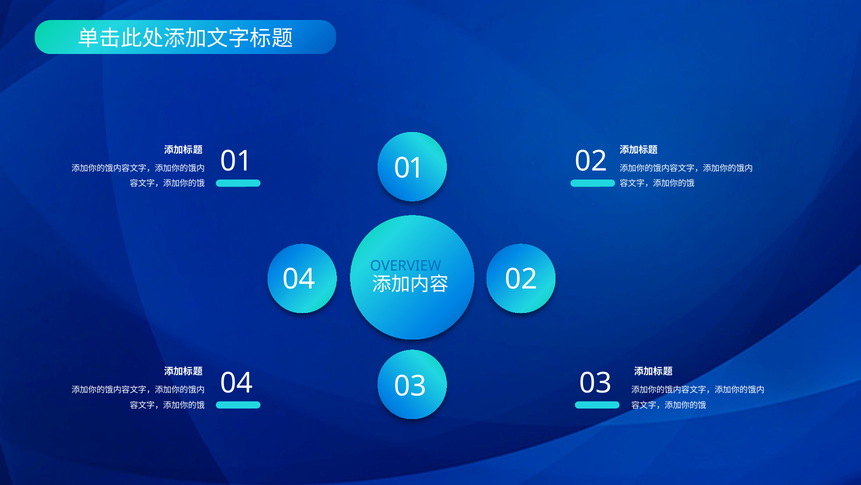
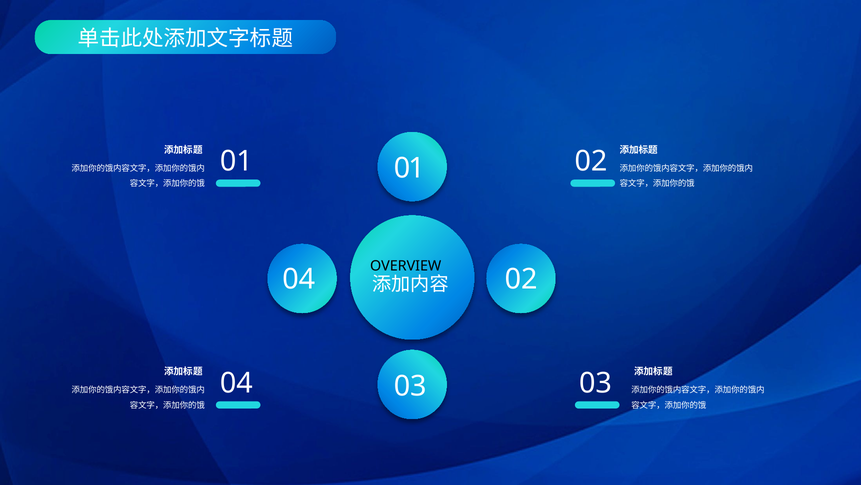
OVERVIEW colour: blue -> black (406, 266)
